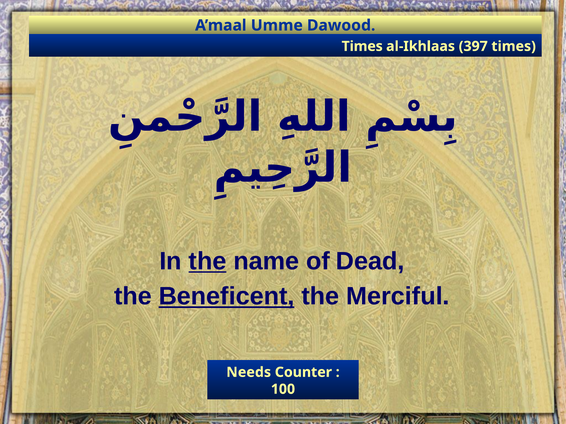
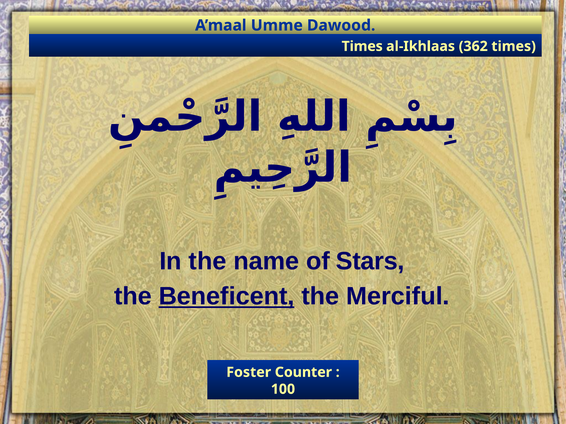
397: 397 -> 362 (473, 46)
the underline: present -> none (207, 261)
Dead: Dead -> Stars (370, 261)
Needs: Needs -> Foster (249, 373)
